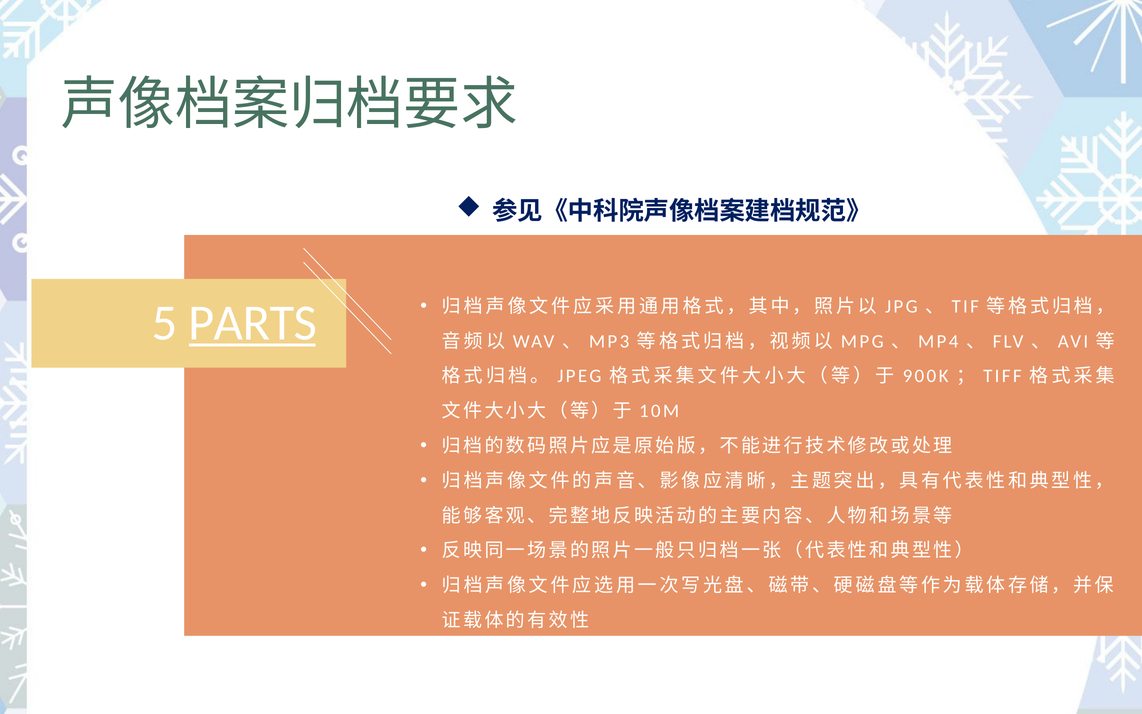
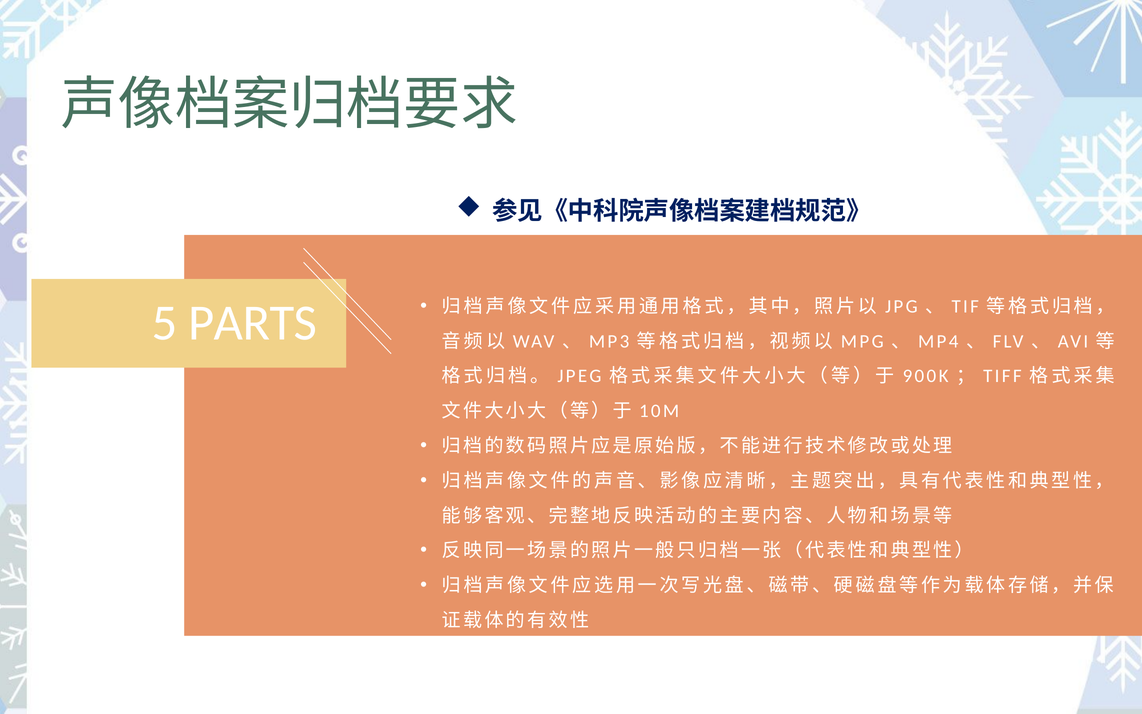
PARTS underline: present -> none (253, 323)
